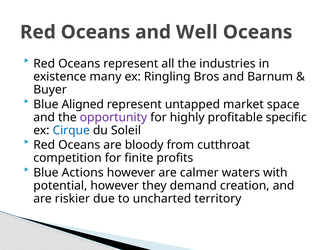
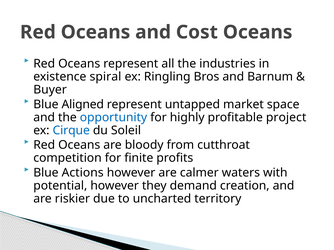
Well: Well -> Cost (197, 32)
many: many -> spiral (105, 77)
opportunity colour: purple -> blue (113, 118)
specific: specific -> project (286, 118)
